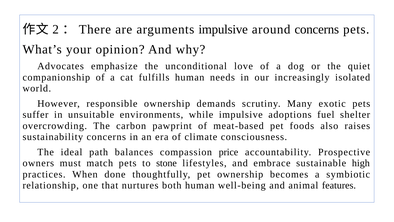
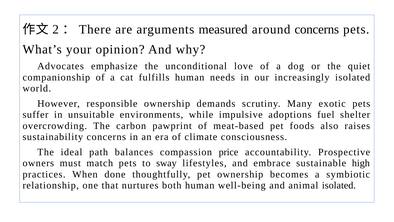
arguments impulsive: impulsive -> measured (223, 29)
stone: stone -> sway (166, 163)
animal features: features -> isolated (339, 185)
